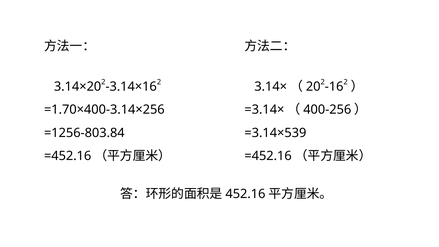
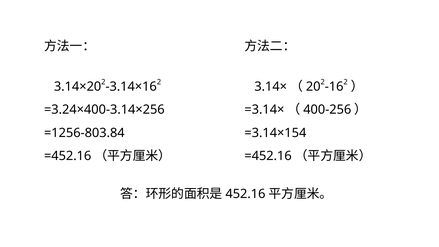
=1.70×400-3.14×256: =1.70×400-3.14×256 -> =3.24×400-3.14×256 (104, 110)
=3.14×539: =3.14×539 -> =3.14×154 (275, 133)
